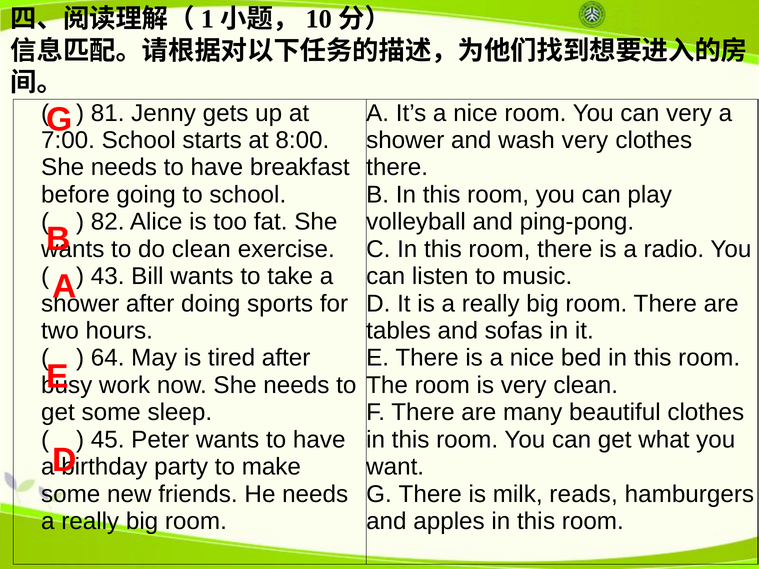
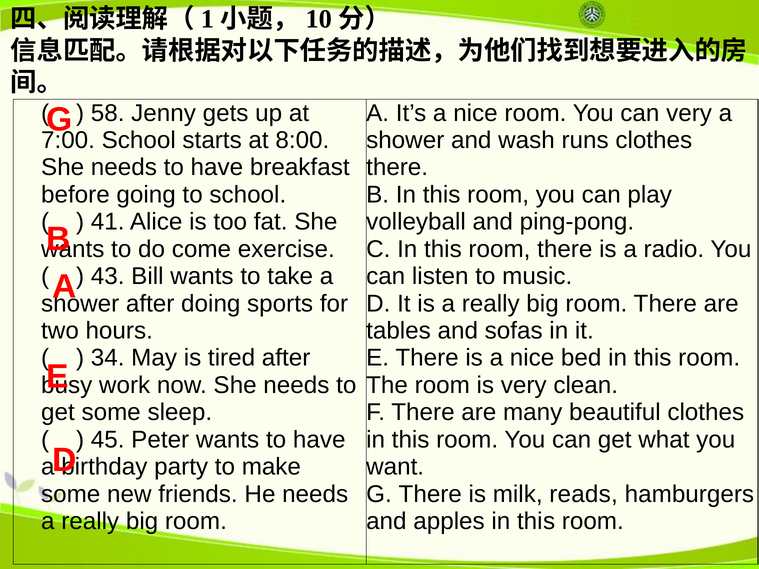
81: 81 -> 58 (108, 113)
wash very: very -> runs (585, 140)
82: 82 -> 41 (108, 222)
do clean: clean -> come (201, 249)
64: 64 -> 34 (108, 358)
